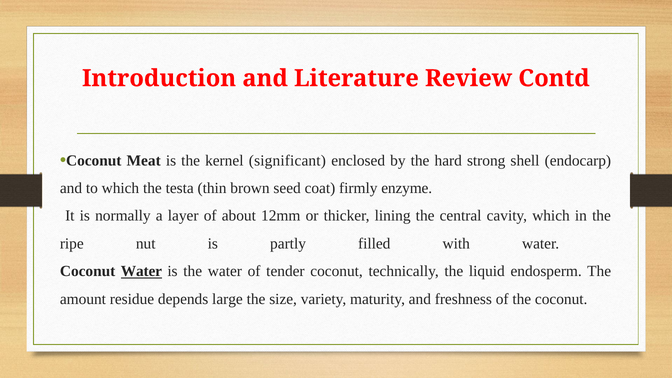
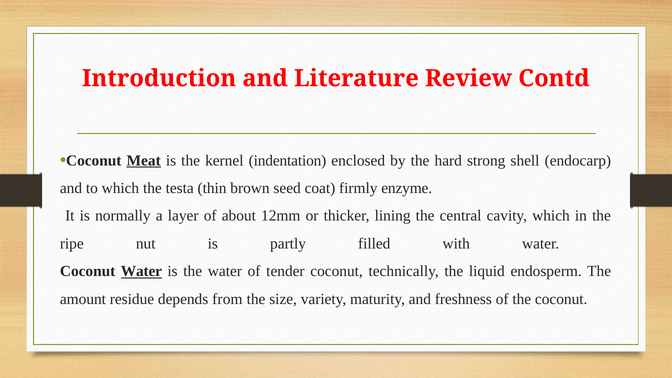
Meat underline: none -> present (144, 160)
significant: significant -> indentation (288, 160)
large: large -> from (227, 299)
